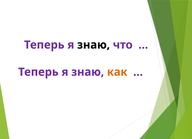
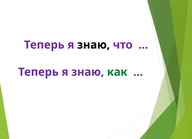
как colour: orange -> green (117, 72)
